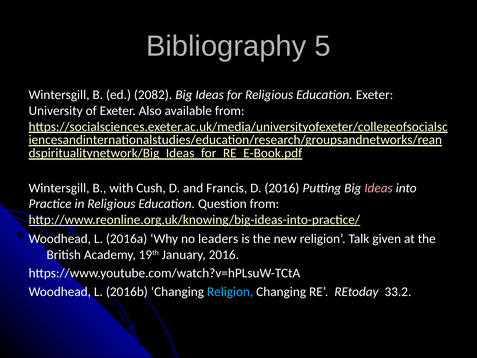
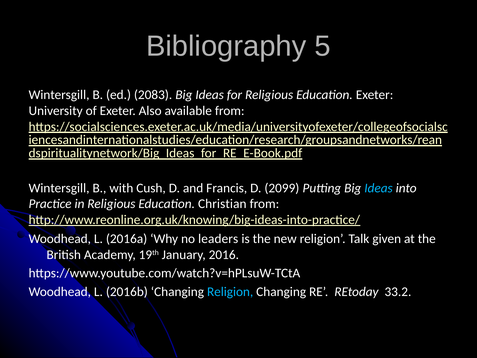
2082: 2082 -> 2083 (153, 95)
D 2016: 2016 -> 2099 (282, 188)
Ideas colour: pink -> light blue (379, 188)
Question: Question -> Christian (222, 204)
